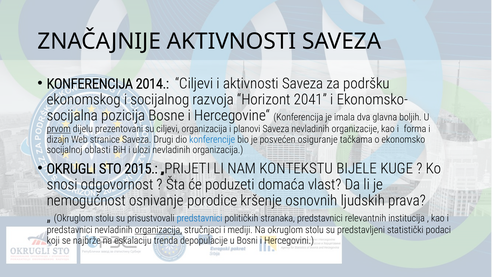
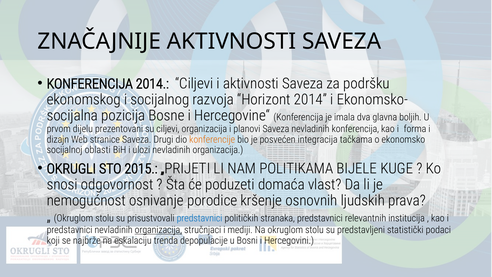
Horizont 2041: 2041 -> 2014 (310, 100)
prvom underline: present -> none (59, 129)
nevladinih organizacije: organizacije -> konferencija (355, 129)
konferencije colour: blue -> orange (212, 139)
osiguranje: osiguranje -> integracija (318, 139)
KONTEKSTU: KONTEKSTU -> POLITIKAMA (296, 168)
